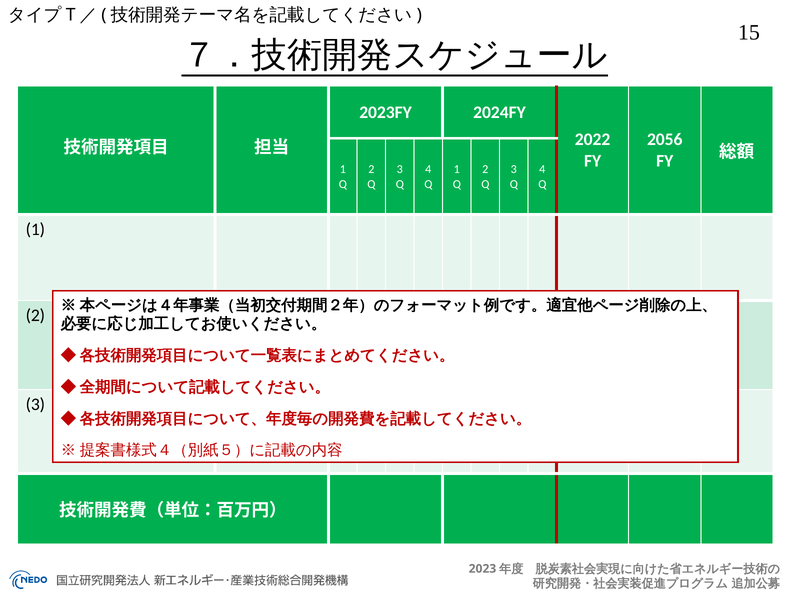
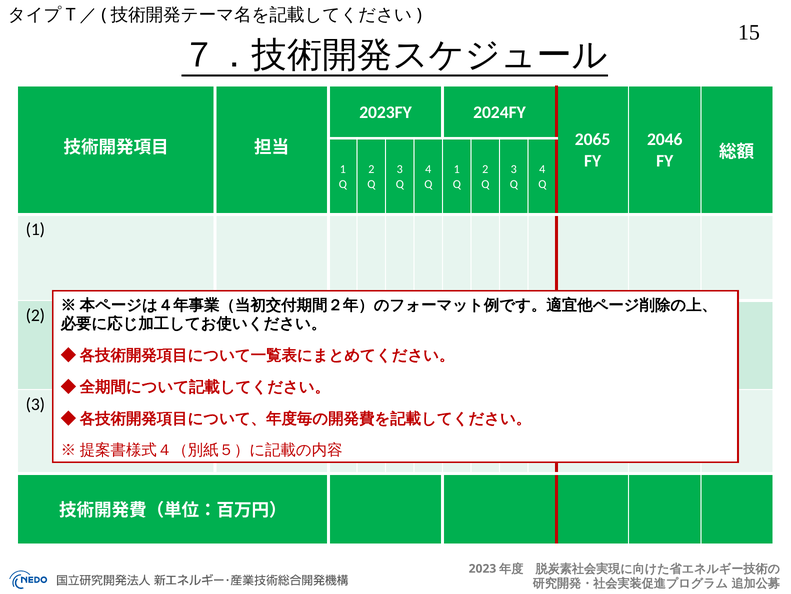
2022: 2022 -> 2065 (593, 139)
2056: 2056 -> 2046 (665, 139)
